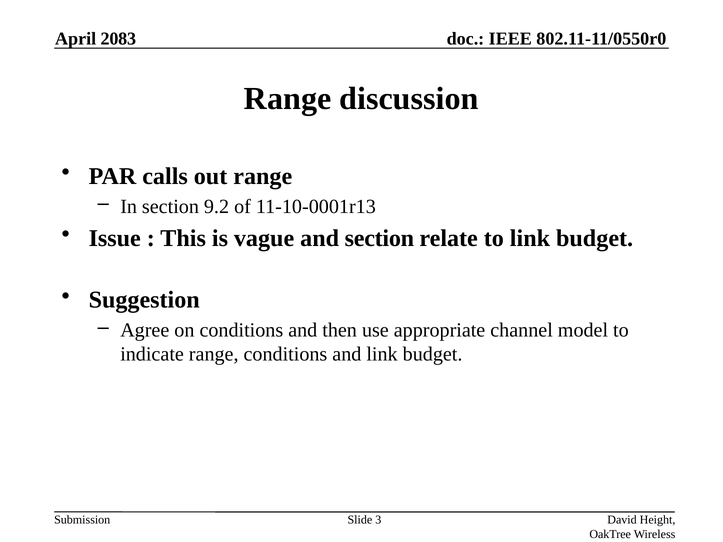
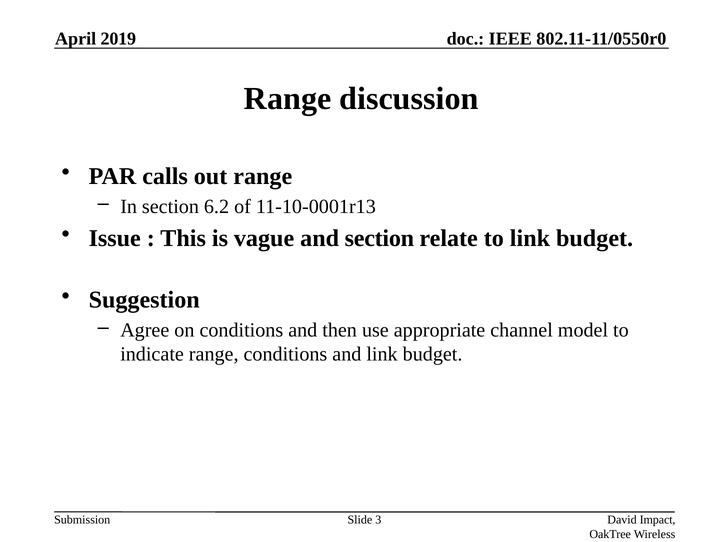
2083: 2083 -> 2019 (118, 39)
9.2: 9.2 -> 6.2 (216, 207)
Height: Height -> Impact (658, 520)
